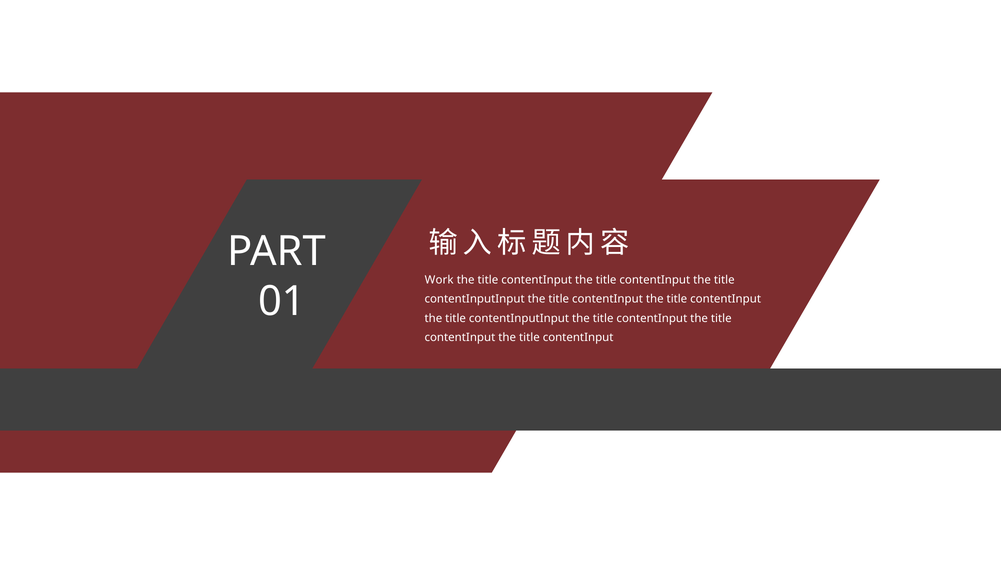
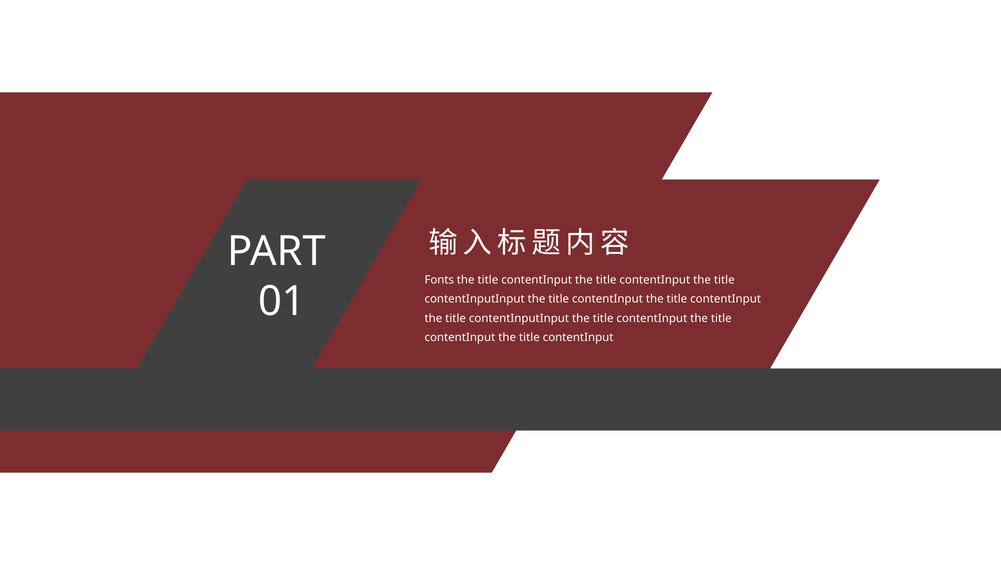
Work: Work -> Fonts (439, 280)
